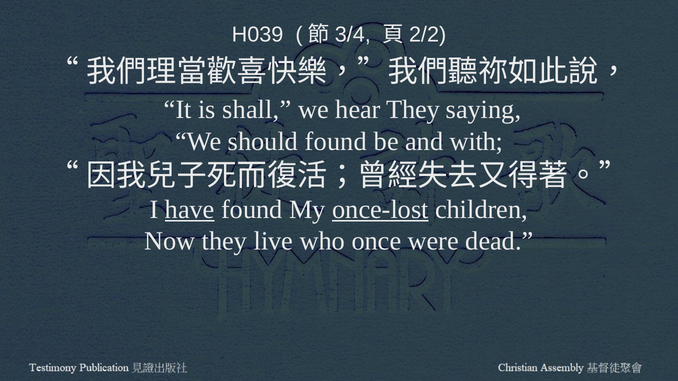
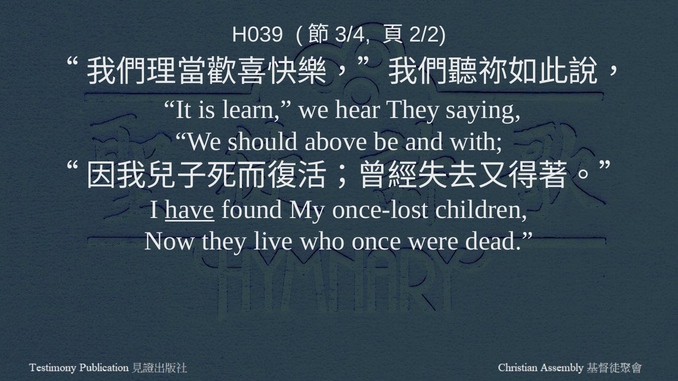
shall: shall -> learn (257, 109)
should found: found -> above (336, 142)
once-lost underline: present -> none (380, 210)
